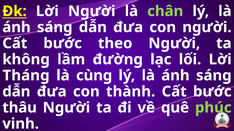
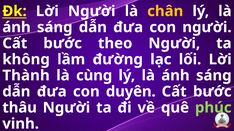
chân colour: light green -> yellow (165, 11)
Tháng: Tháng -> Thành (26, 76)
thành: thành -> duyên (131, 92)
